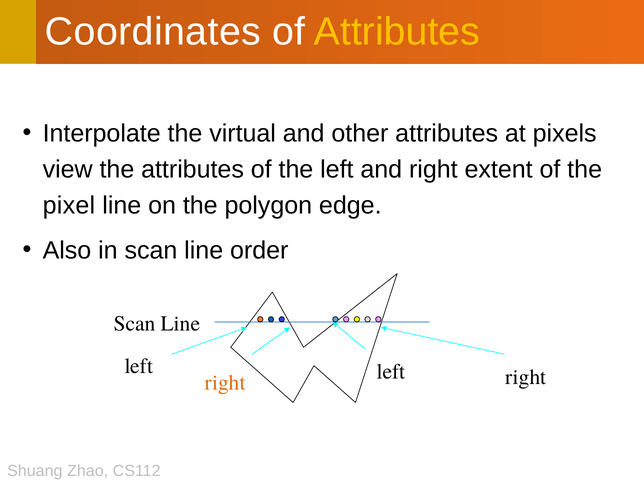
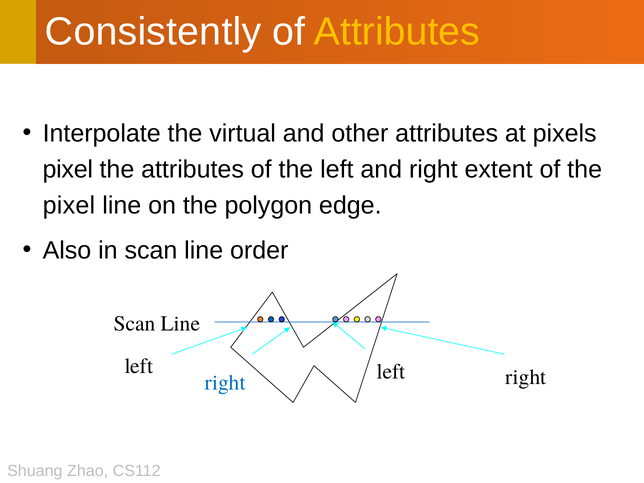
Coordinates: Coordinates -> Consistently (153, 32)
view: view -> pixel (68, 169)
right colour: orange -> blue (225, 382)
